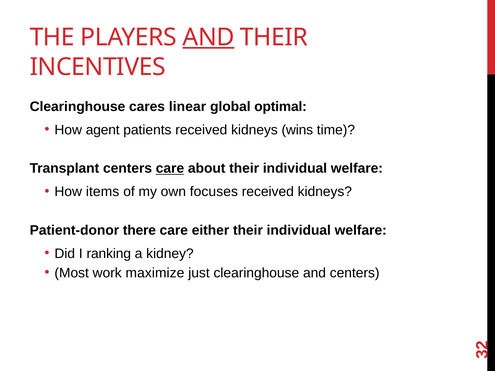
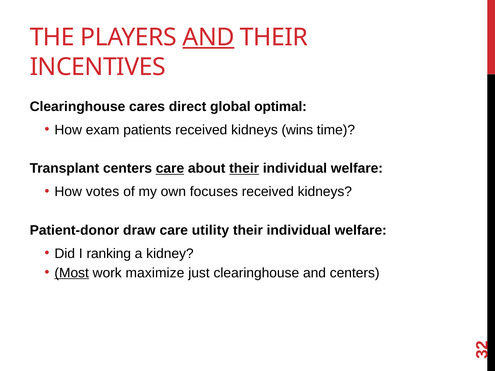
linear: linear -> direct (188, 107)
agent: agent -> exam (103, 130)
their underline: none -> present (244, 168)
items: items -> votes (103, 192)
there: there -> draw (139, 230)
either: either -> utility (210, 230)
Most underline: none -> present (72, 273)
